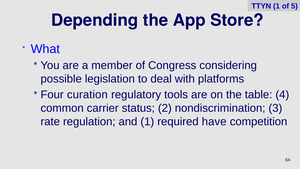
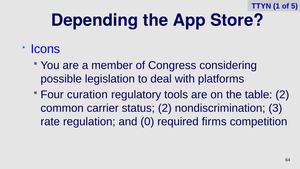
What: What -> Icons (45, 49)
table 4: 4 -> 2 (282, 95)
and 1: 1 -> 0 (147, 122)
have: have -> firms (214, 122)
